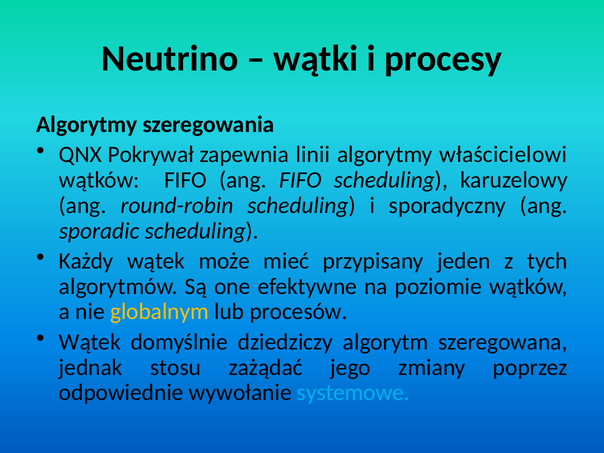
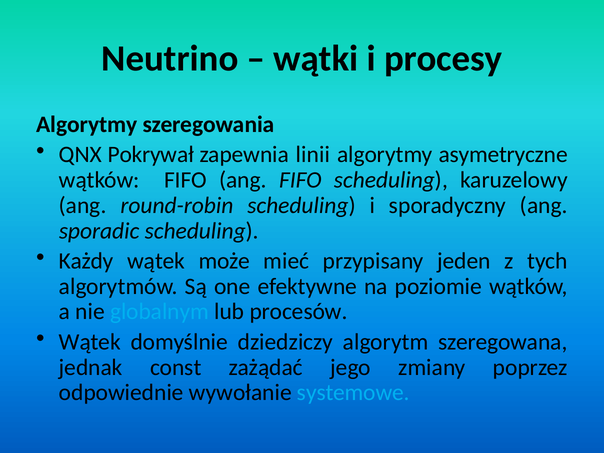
właścicielowi: właścicielowi -> asymetryczne (503, 155)
globalnym colour: yellow -> light blue (160, 312)
stosu: stosu -> const (176, 367)
